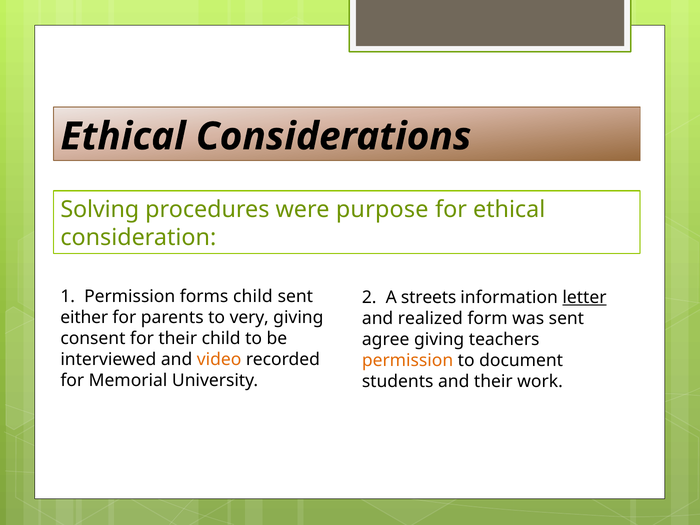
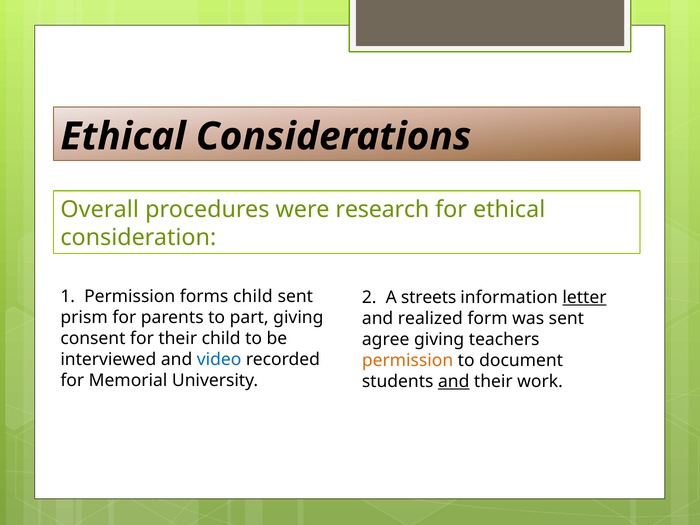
Solving: Solving -> Overall (100, 210)
purpose: purpose -> research (382, 210)
either: either -> prism (84, 318)
very: very -> part (249, 318)
video colour: orange -> blue (219, 360)
and underline: none -> present (454, 382)
